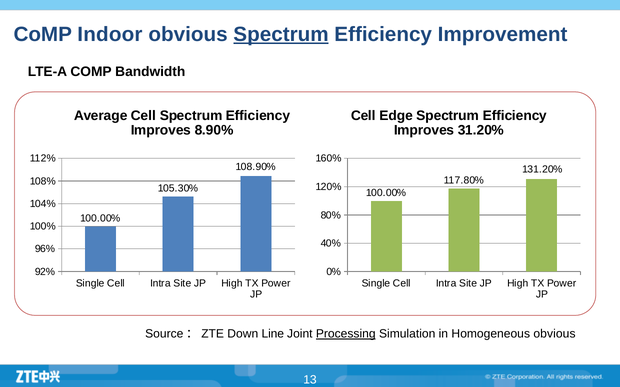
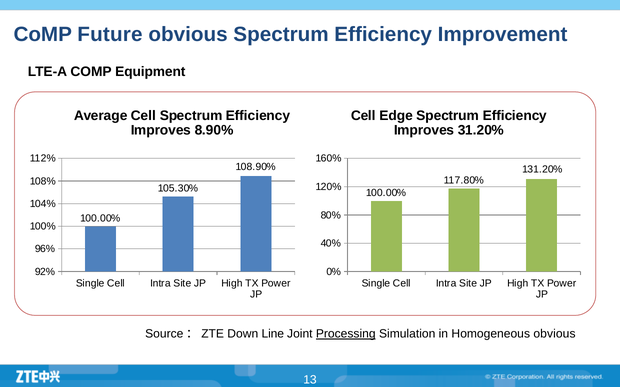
Indoor: Indoor -> Future (110, 34)
Spectrum underline: present -> none (281, 34)
Bandwidth: Bandwidth -> Equipment (150, 72)
